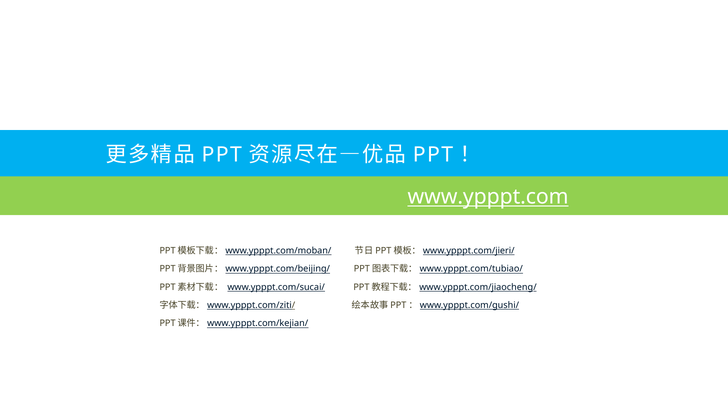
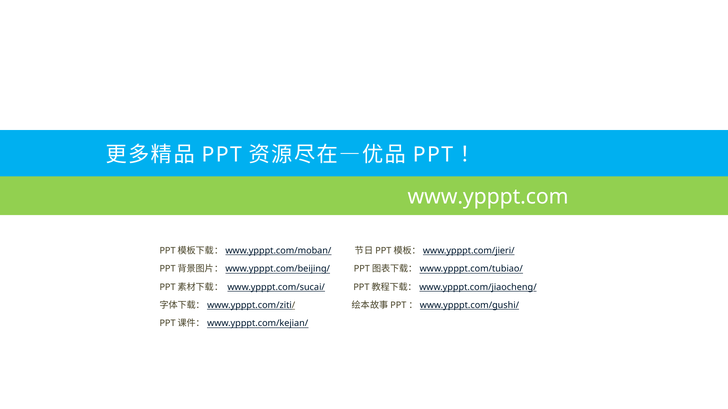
www.ypppt.com underline: present -> none (488, 197)
